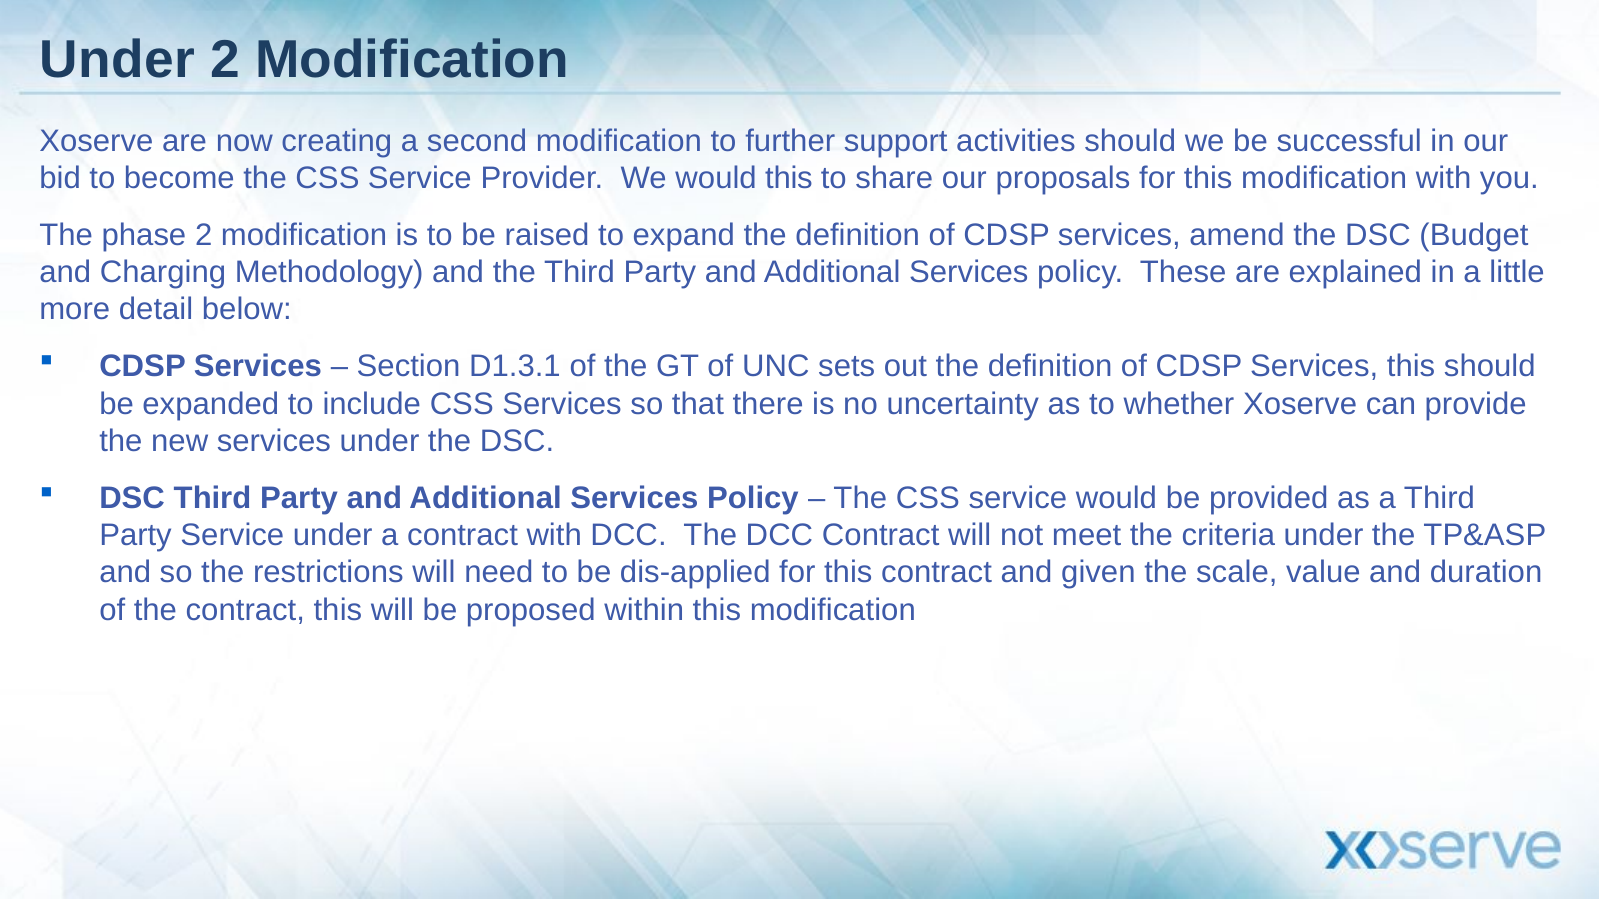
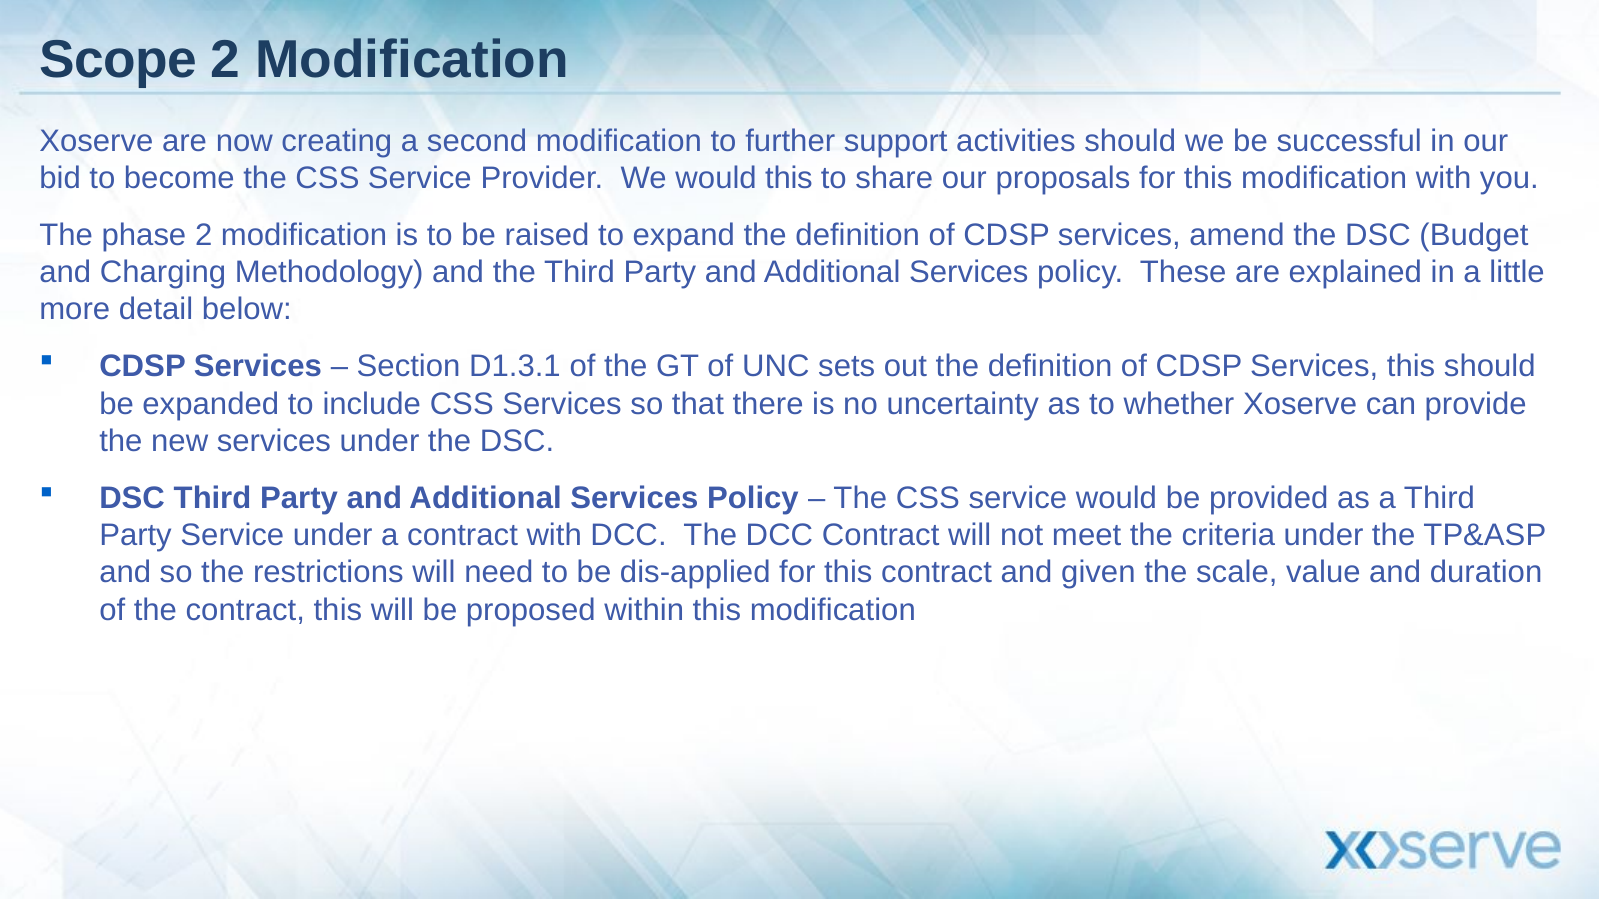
Under: Under -> Scope (118, 60)
